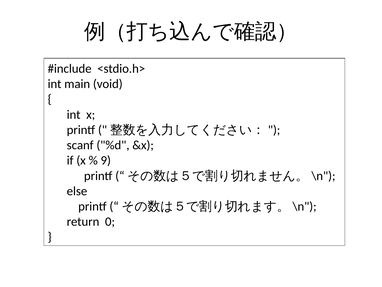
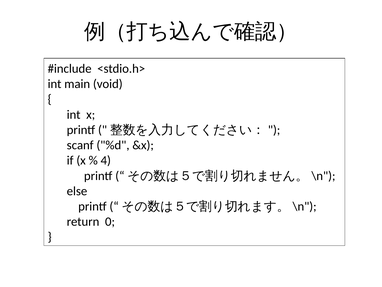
9: 9 -> 4 (106, 160)
